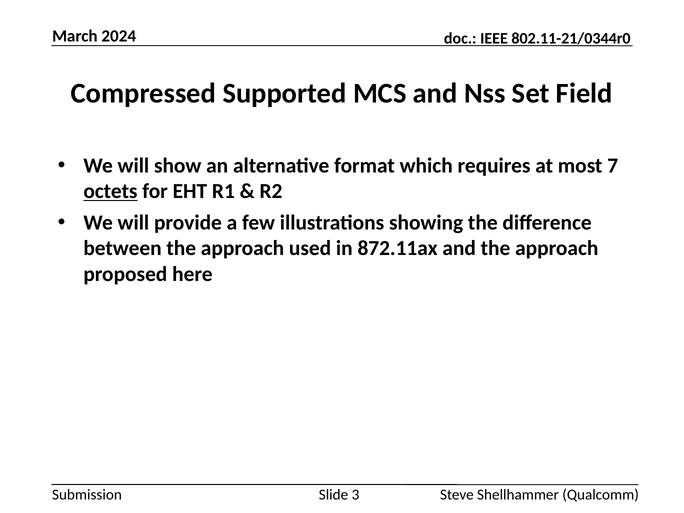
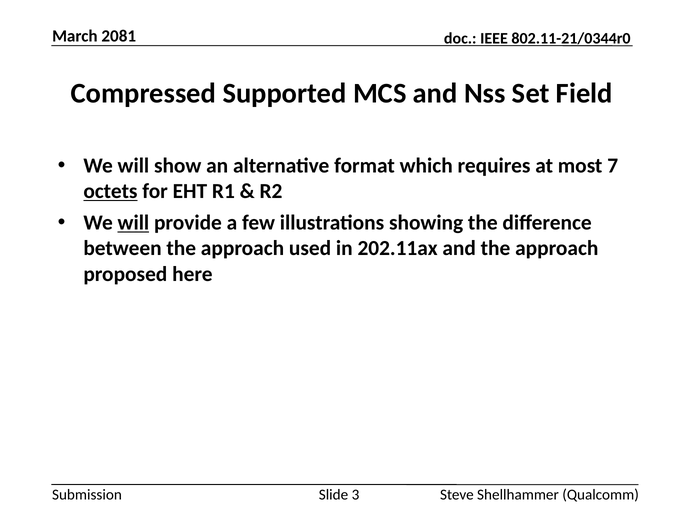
2024: 2024 -> 2081 (119, 36)
will underline: none -> present (133, 223)
872.11ax: 872.11ax -> 202.11ax (398, 248)
